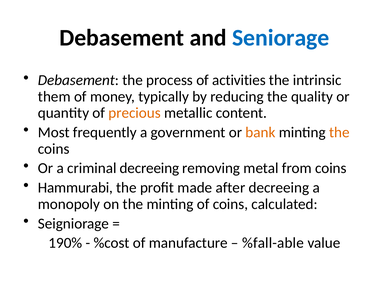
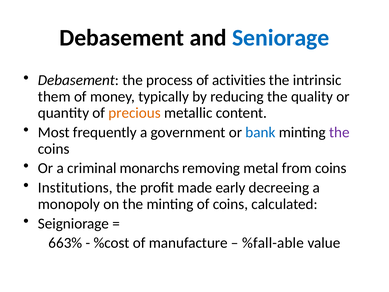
bank colour: orange -> blue (260, 132)
the colour: orange -> purple (339, 132)
criminal decreeing: decreeing -> monarchs (149, 168)
Hammurabi: Hammurabi -> Institutions (75, 188)
after: after -> early (231, 188)
190%: 190% -> 663% (65, 243)
